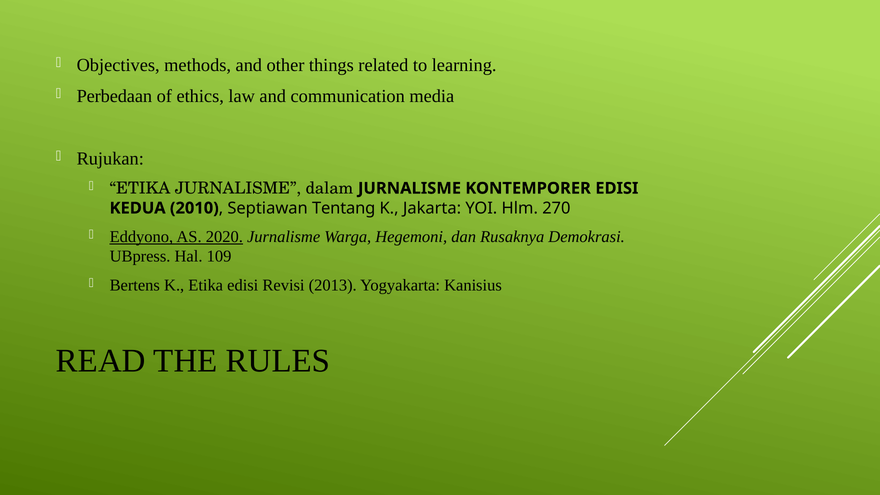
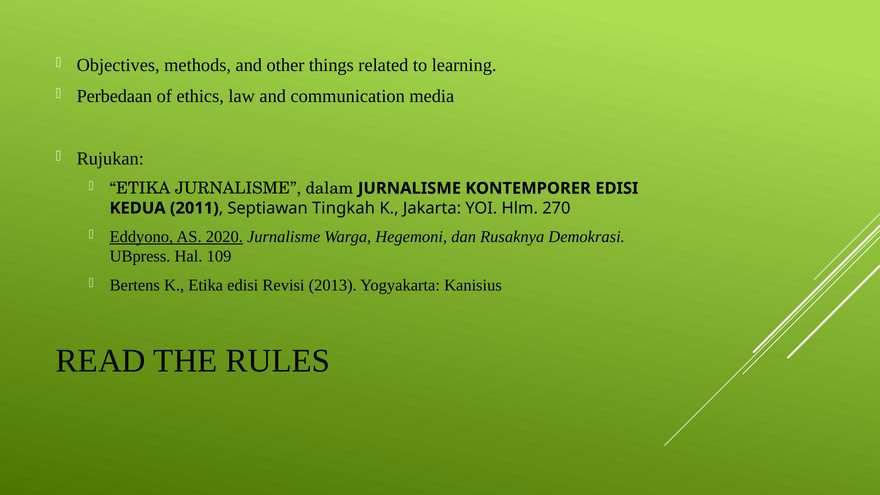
2010: 2010 -> 2011 (194, 208)
Tentang: Tentang -> Tingkah (344, 208)
